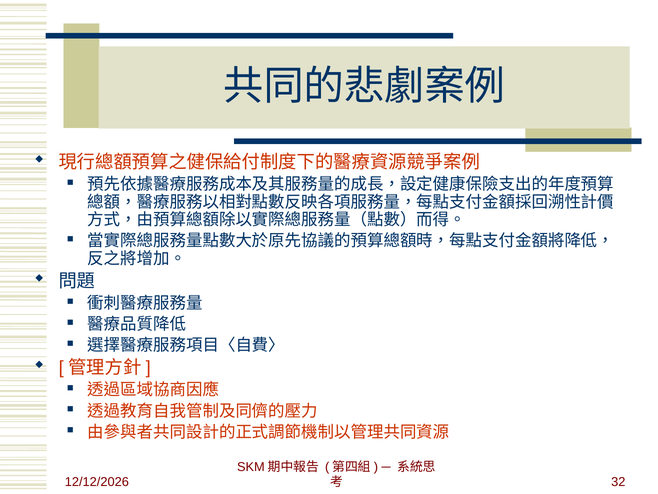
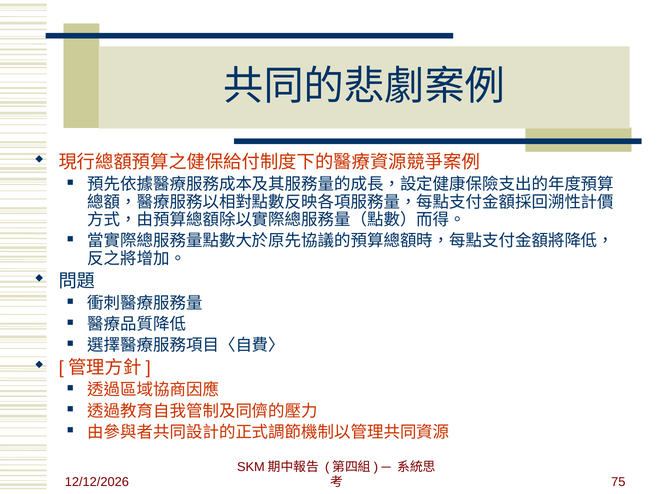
32: 32 -> 75 (618, 482)
